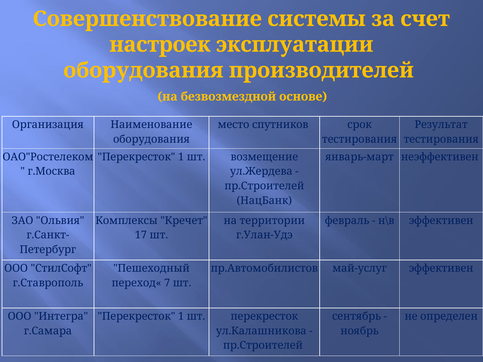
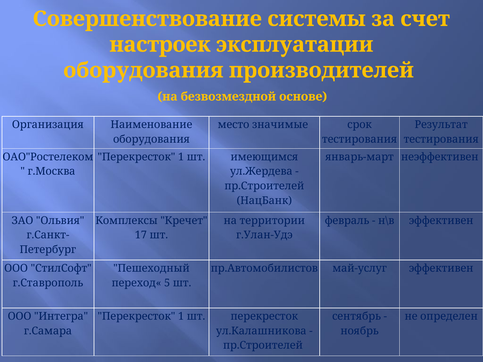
спутников: спутников -> значимые (280, 125)
возмещение: возмещение -> имеющимся (264, 157)
7: 7 -> 5 (167, 283)
